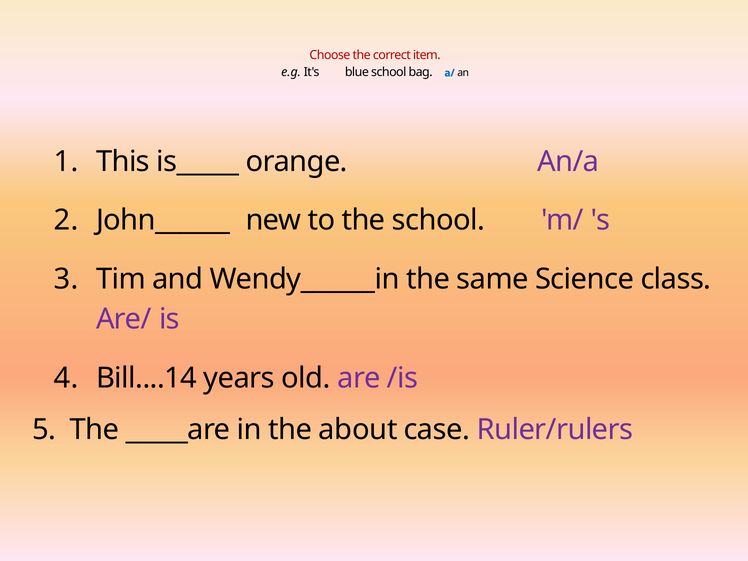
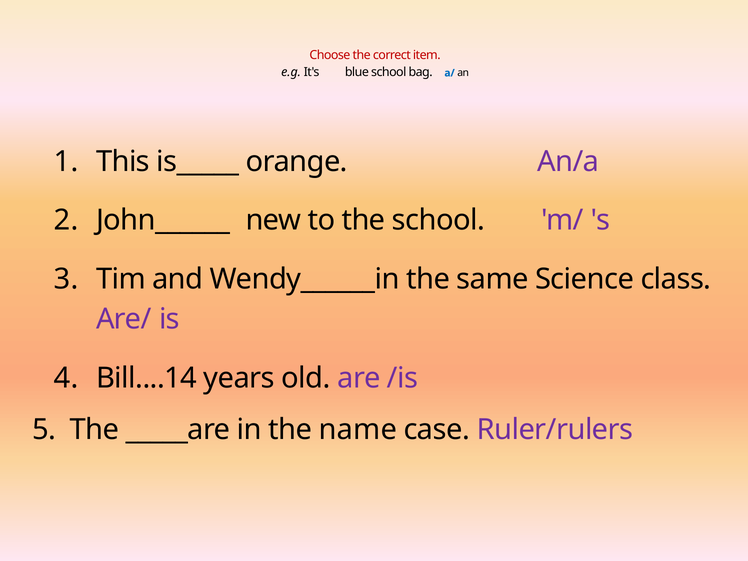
about: about -> name (358, 429)
